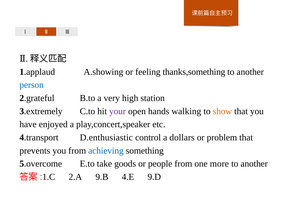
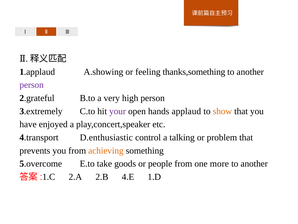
person colour: blue -> purple (32, 85)
high station: station -> person (153, 98)
walking: walking -> applaud (186, 111)
dollars: dollars -> talking (182, 137)
achieving colour: blue -> orange (106, 150)
9.B: 9.B -> 2.B (102, 176)
9.D: 9.D -> 1.D (154, 176)
